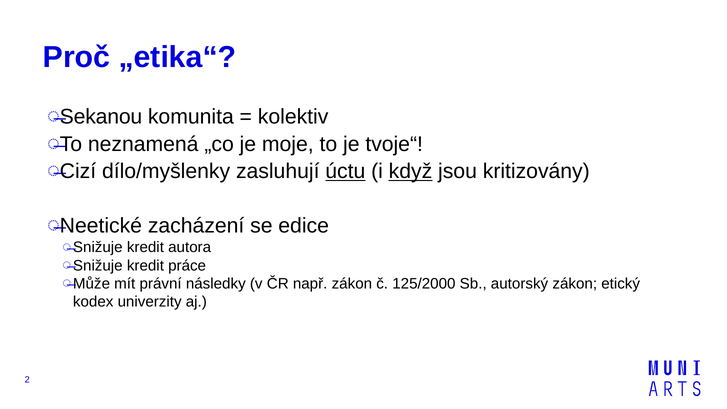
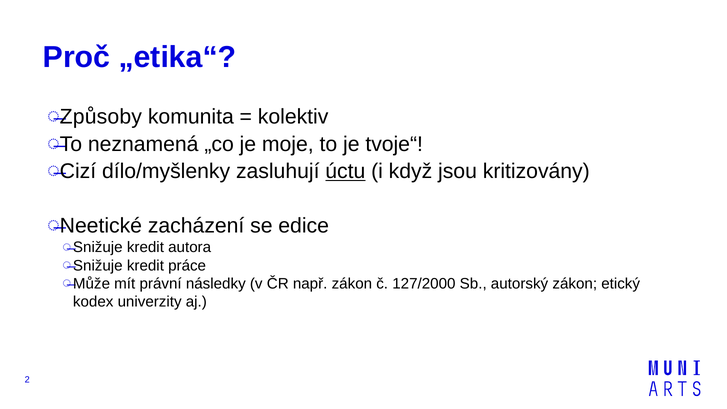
Sekanou: Sekanou -> Způsoby (101, 117)
když underline: present -> none (411, 171)
125/2000: 125/2000 -> 127/2000 (424, 284)
